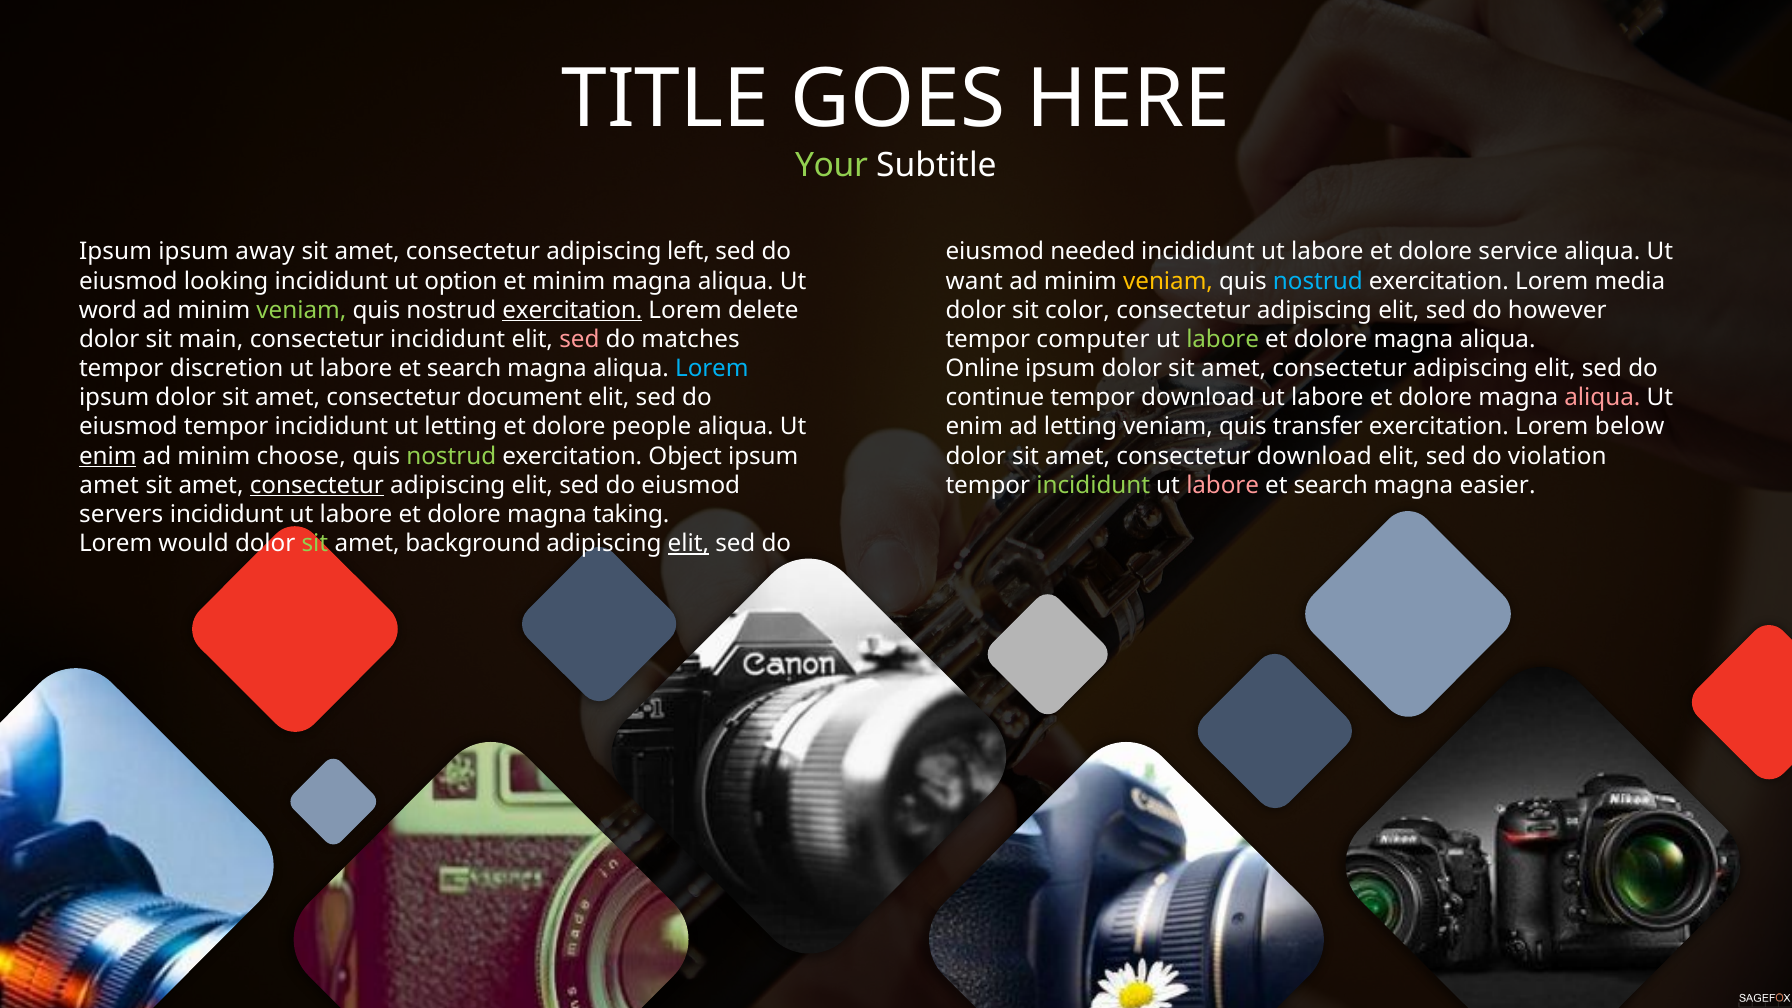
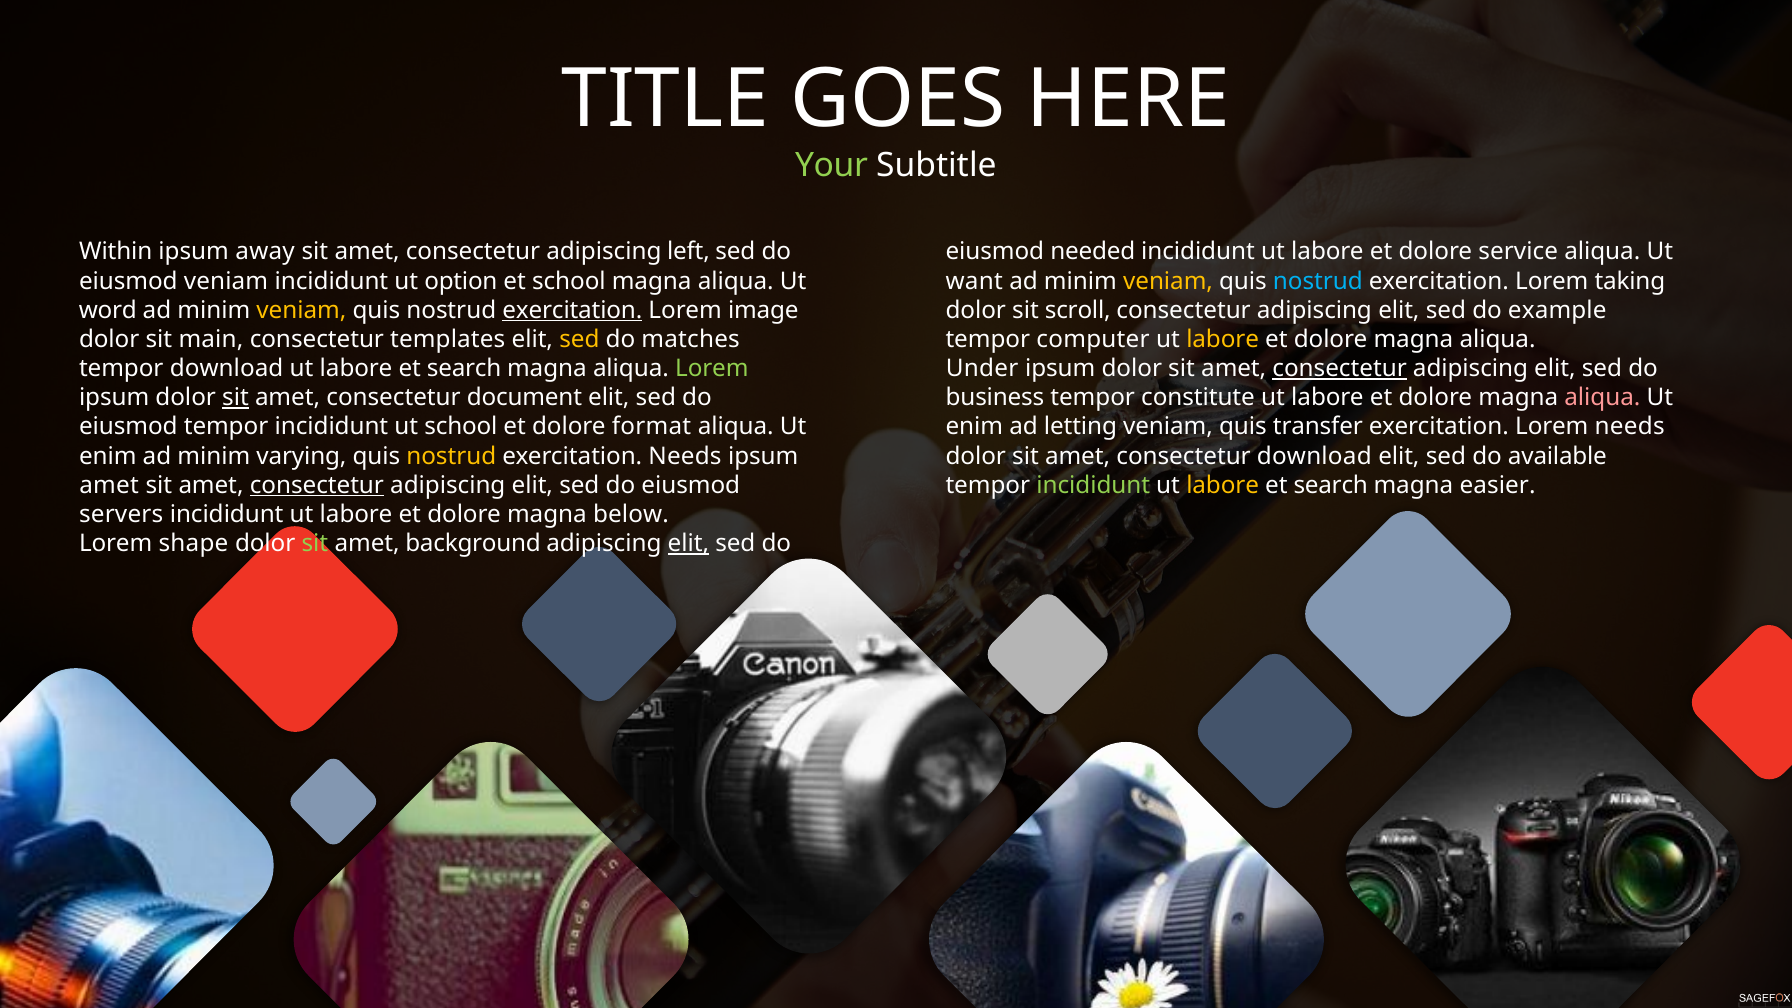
Ipsum: Ipsum -> Within (116, 252)
eiusmod looking: looking -> veniam (226, 281)
et minim: minim -> school (569, 281)
media: media -> taking (1630, 281)
veniam colour: light green -> yellow (301, 310)
delete: delete -> image (763, 310)
color: color -> scroll (1078, 310)
however: however -> example (1557, 310)
consectetur incididunt: incididunt -> templates (448, 339)
sed colour: pink -> yellow (579, 339)
labore colour: light green -> yellow (1223, 339)
tempor discretion: discretion -> download (227, 369)
Lorem colour: light blue -> light green (712, 369)
Online: Online -> Under (982, 369)
consectetur underline: none -> present (1340, 369)
sit underline: none -> present (235, 398)
continue: continue -> business (995, 398)
tempor download: download -> constitute (1198, 398)
ut letting: letting -> school (461, 427)
people: people -> format (652, 427)
Lorem below: below -> needs (1630, 427)
enim underline: present -> none (108, 456)
choose: choose -> varying (301, 456)
nostrud colour: light green -> yellow (451, 456)
exercitation Object: Object -> Needs (685, 456)
violation: violation -> available (1557, 456)
labore colour: pink -> yellow (1223, 485)
taking: taking -> below (631, 514)
would: would -> shape (194, 543)
